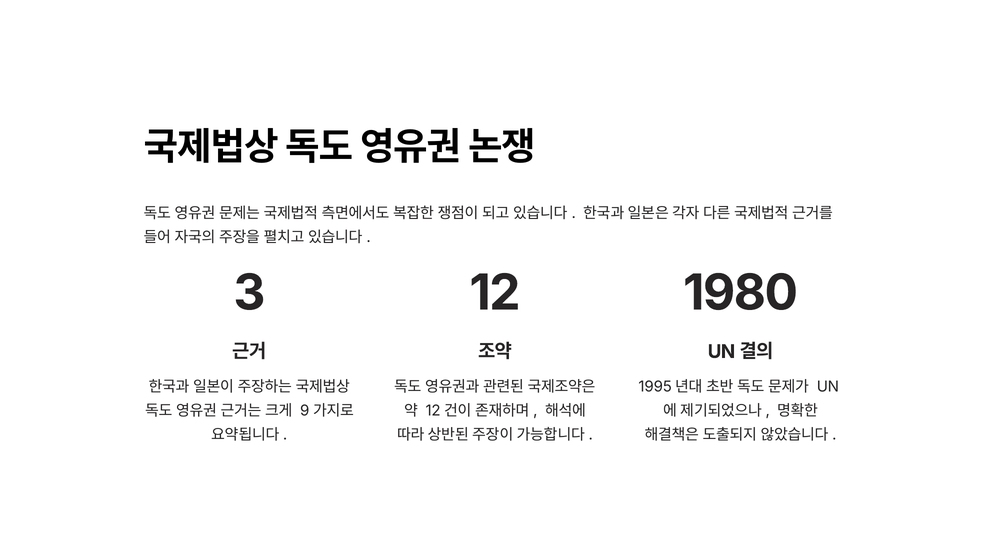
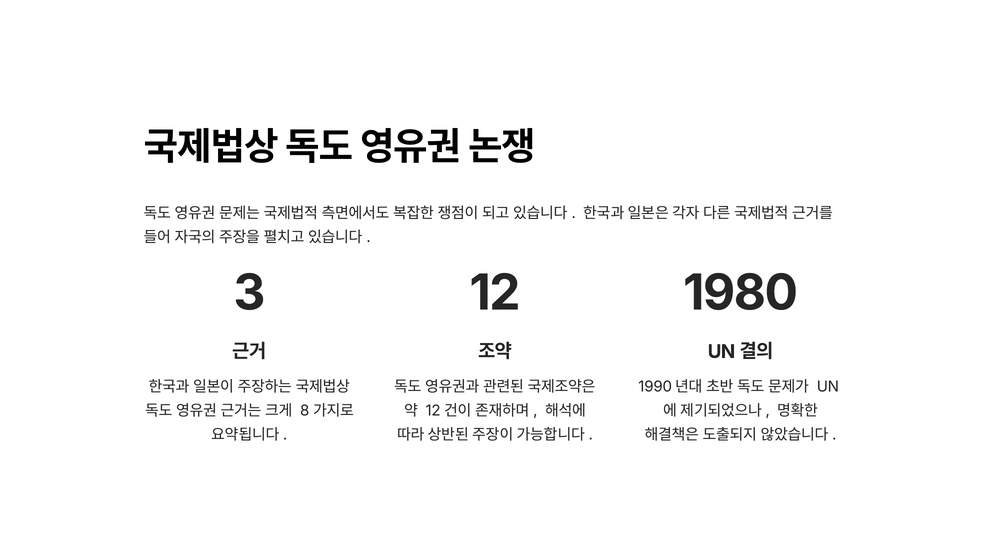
1995: 1995 -> 1990 (655, 387)
9: 9 -> 8 (305, 411)
